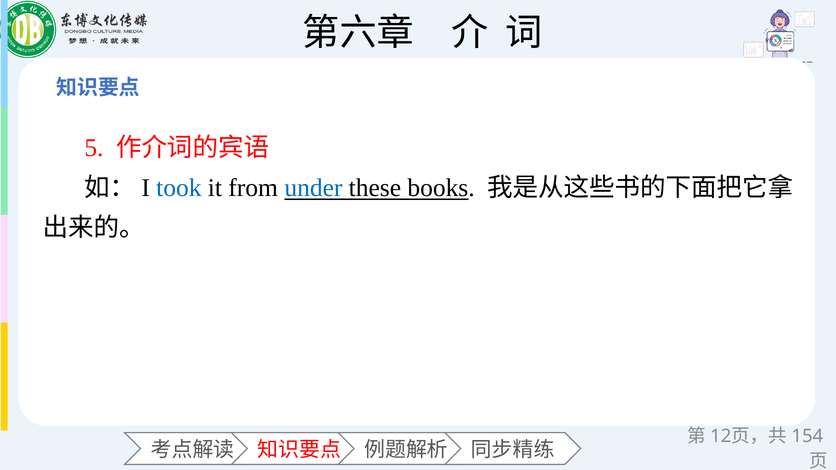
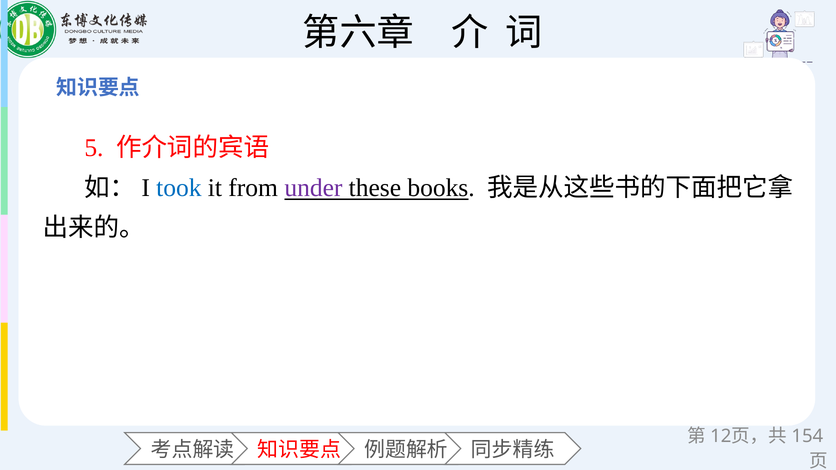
under colour: blue -> purple (313, 188)
